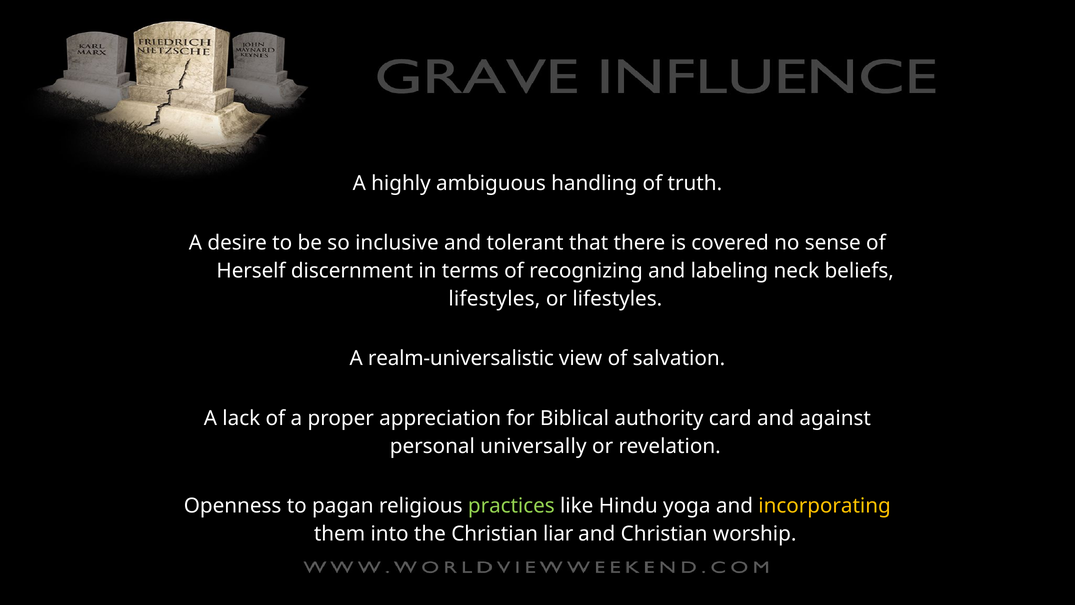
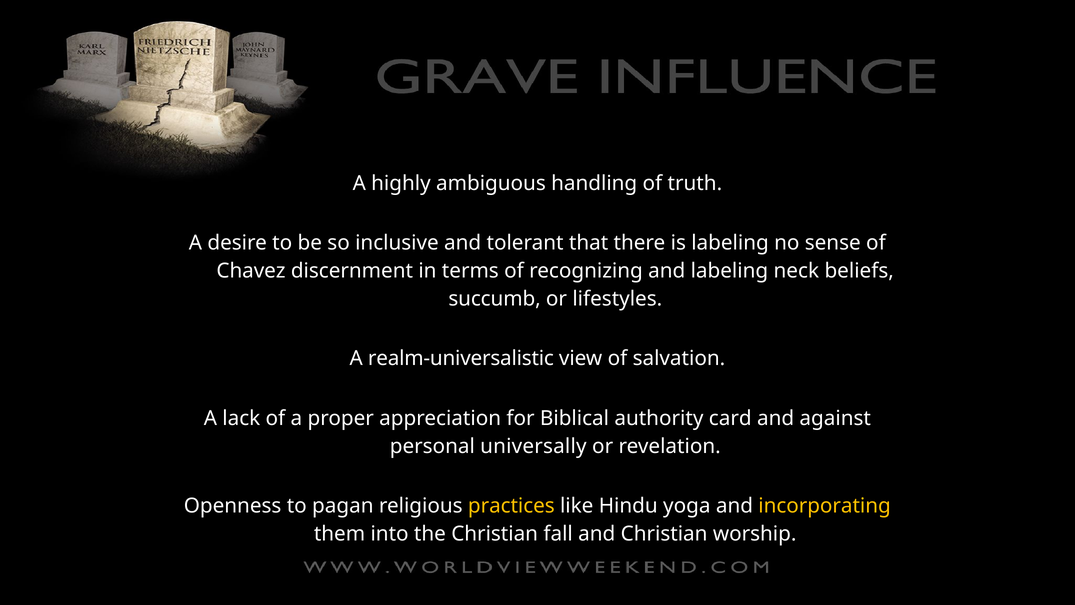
is covered: covered -> labeling (730, 243)
Herself: Herself -> Chavez (251, 271)
lifestyles: lifestyles -> succumb (495, 299)
practices colour: light green -> yellow (511, 506)
liar: liar -> fall (558, 534)
